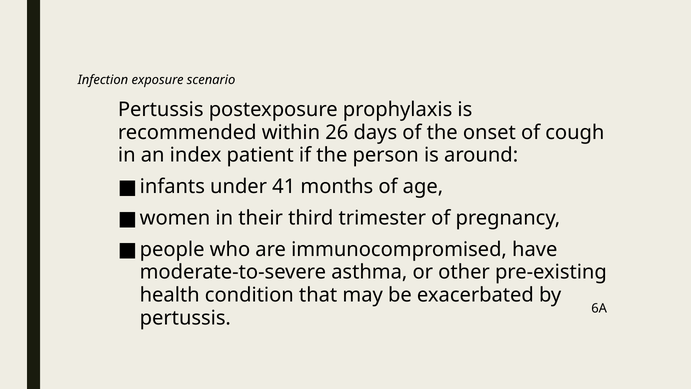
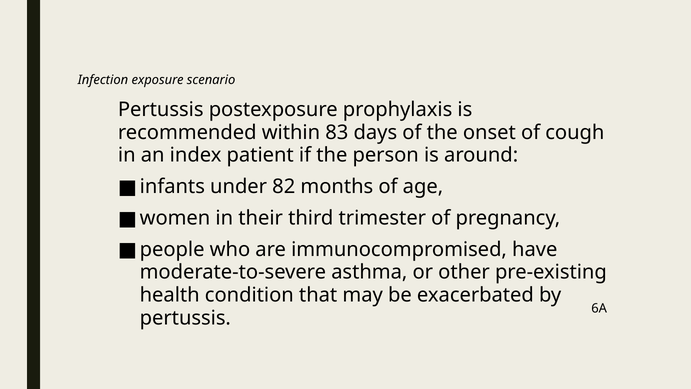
26: 26 -> 83 (337, 132)
41: 41 -> 82 (284, 187)
